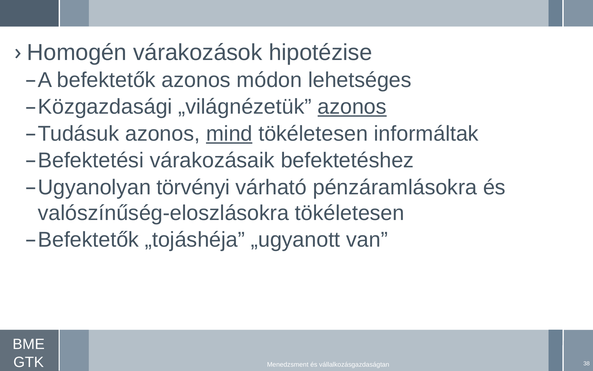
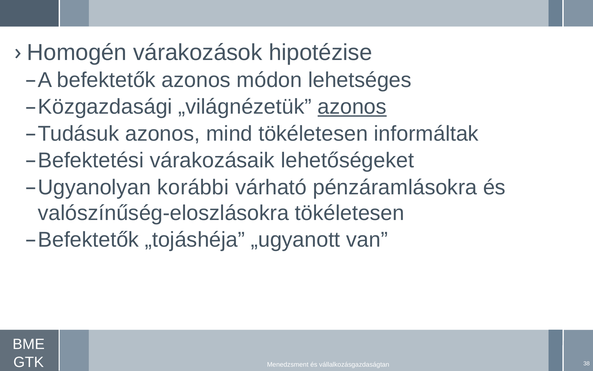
mind underline: present -> none (229, 134)
befektetéshez: befektetéshez -> lehetőségeket (347, 160)
törvényi: törvényi -> korábbi (193, 187)
